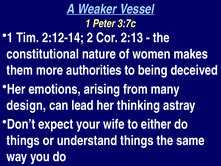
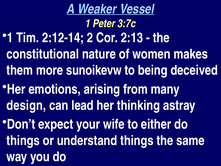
authorities: authorities -> sunoikevw (94, 70)
